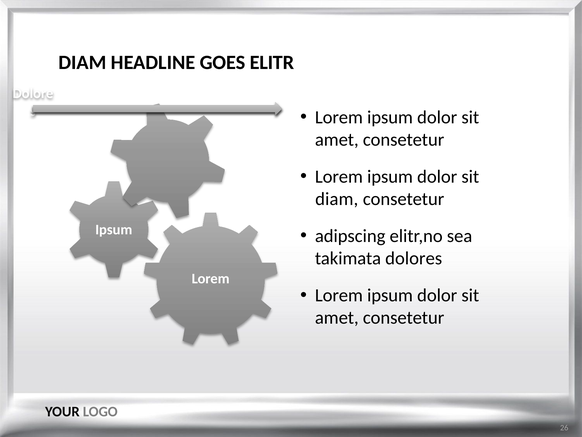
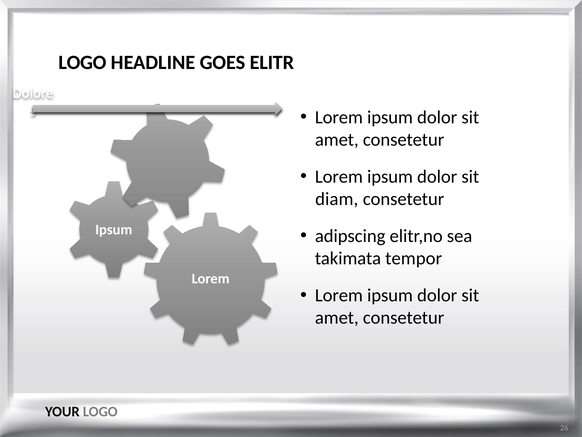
DIAM: DIAM -> LOGO (83, 62)
dolores: dolores -> tempor (414, 258)
